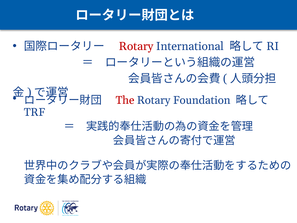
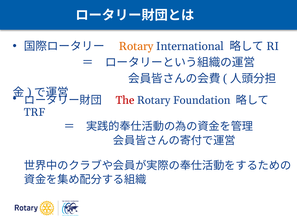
Rotary colour: red -> orange (136, 46)
